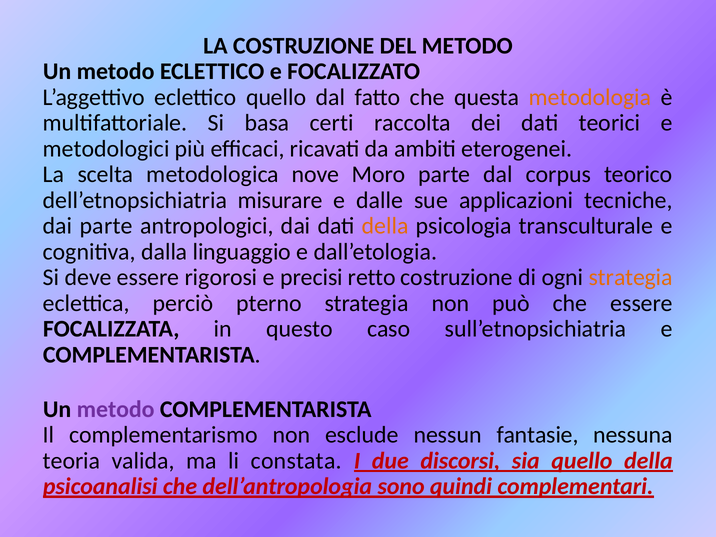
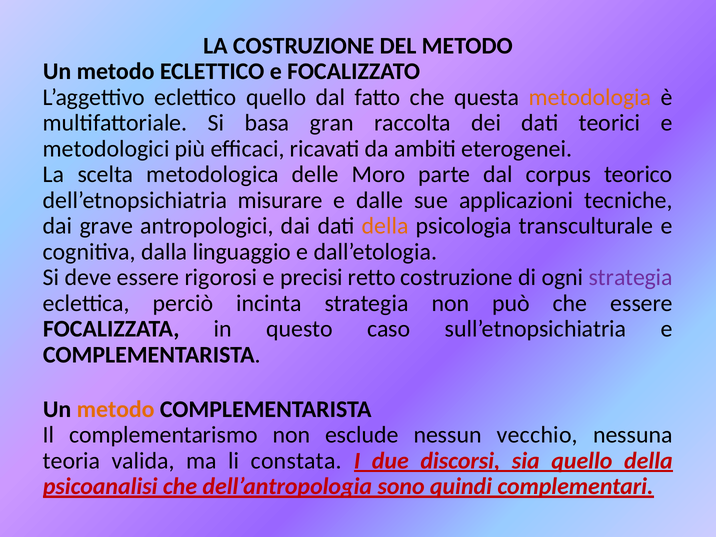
certi: certi -> gran (332, 123)
nove: nove -> delle (315, 174)
dai parte: parte -> grave (106, 226)
strategia colour: orange -> purple (631, 278)
pterno: pterno -> incinta (269, 303)
metodo colour: purple -> orange (116, 409)
fantasie: fantasie -> vecchio (537, 435)
